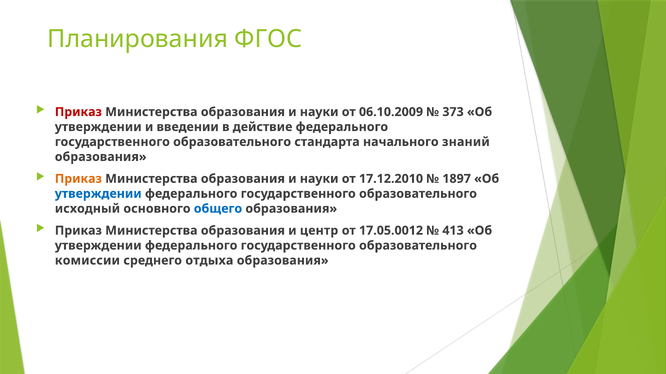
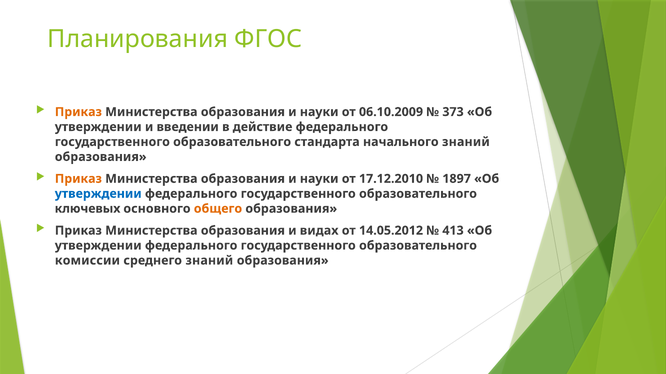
Приказ colour: red -> orange (78, 112)
исходный: исходный -> ключевых (88, 209)
общего colour: blue -> orange (218, 209)
центр: центр -> видах (319, 231)
17.05.0012: 17.05.0012 -> 14.05.2012 (391, 231)
среднего отдыха: отдыха -> знаний (209, 261)
